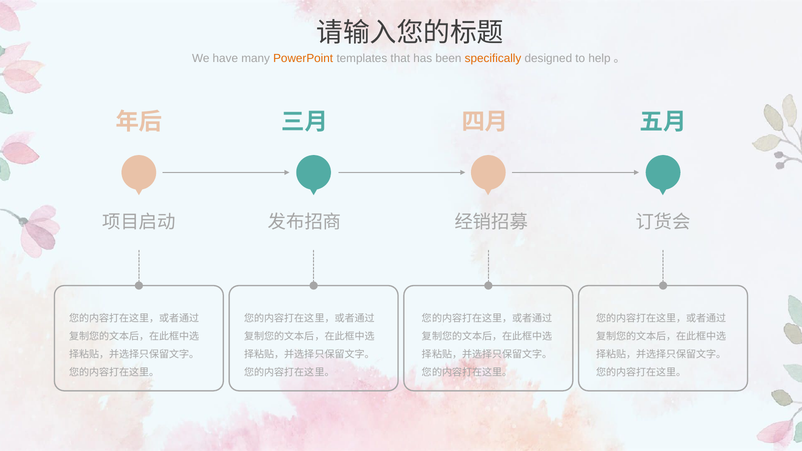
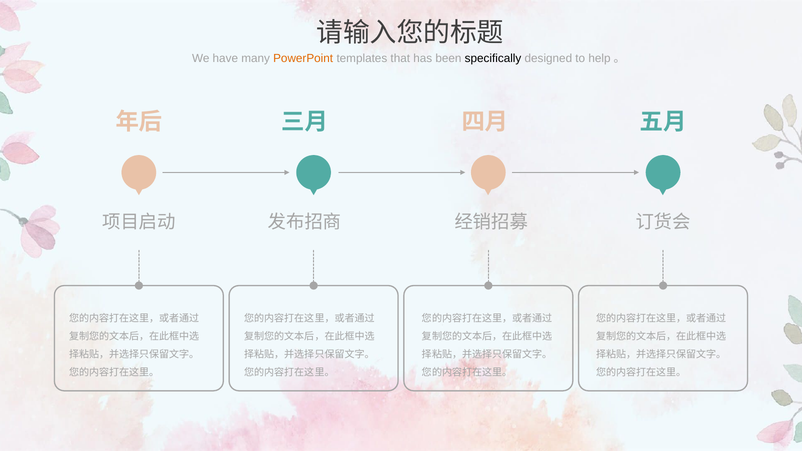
specifically colour: orange -> black (493, 58)
